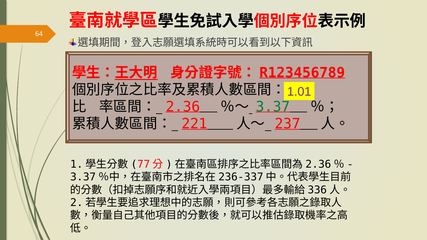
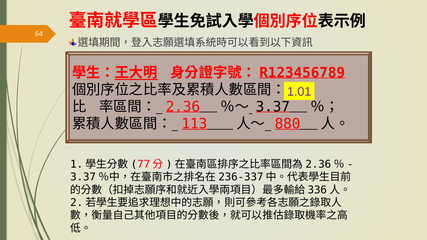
3.37 colour: green -> black (273, 107)
221: 221 -> 113 (194, 124)
237: 237 -> 880 (288, 124)
